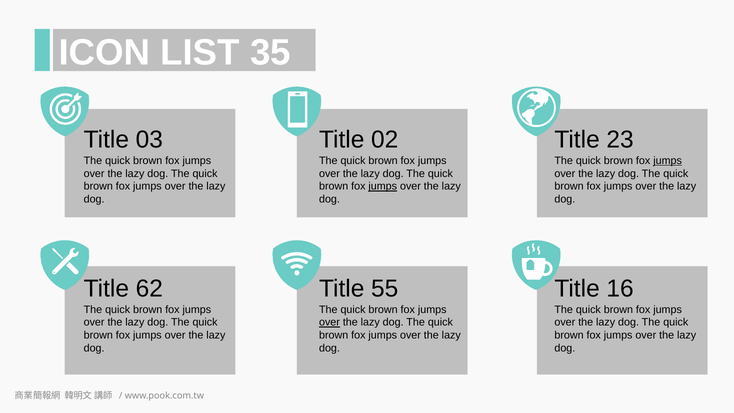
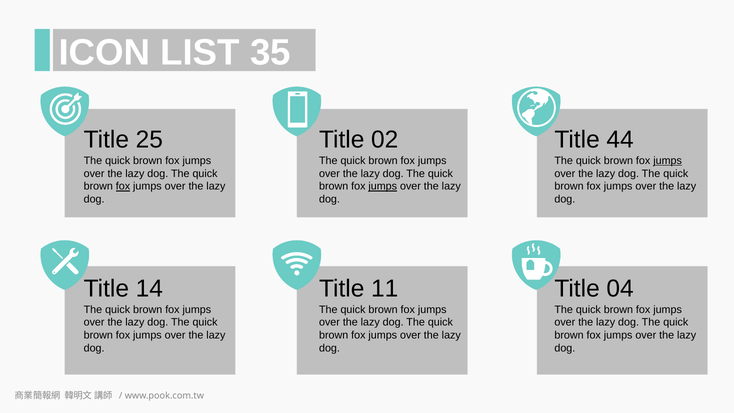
03: 03 -> 25 (149, 140)
23: 23 -> 44 (620, 140)
fox underline: none -> present (123, 186)
62: 62 -> 14 (149, 288)
55: 55 -> 11 (385, 288)
16: 16 -> 04 (620, 288)
over underline: present -> none (329, 322)
